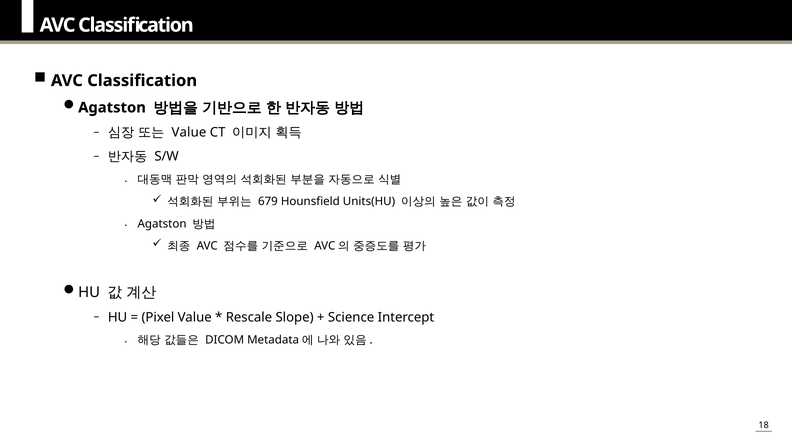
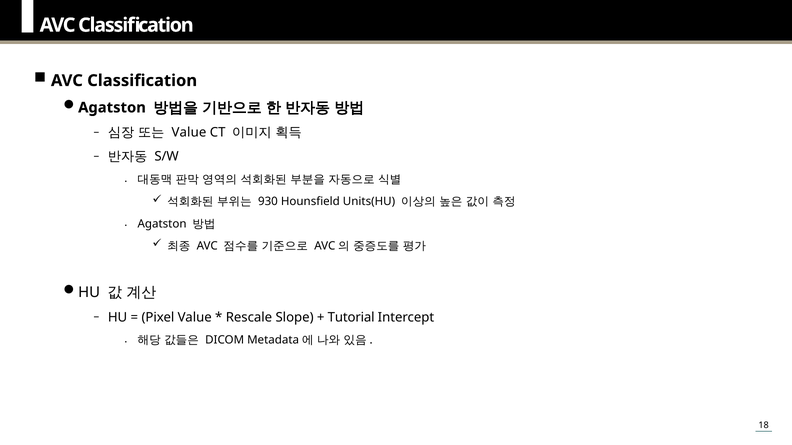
679: 679 -> 930 (268, 202)
Science: Science -> Tutorial (351, 318)
